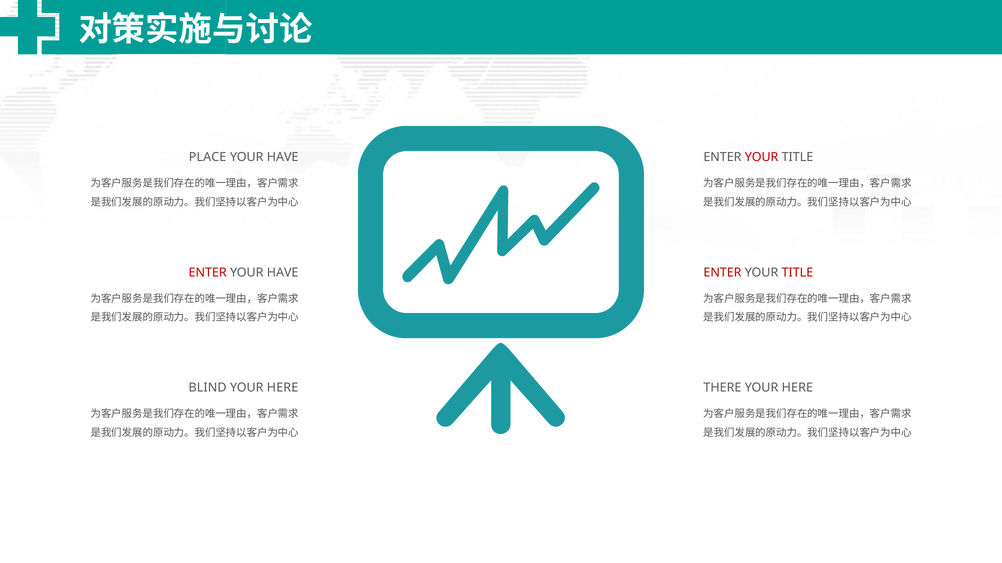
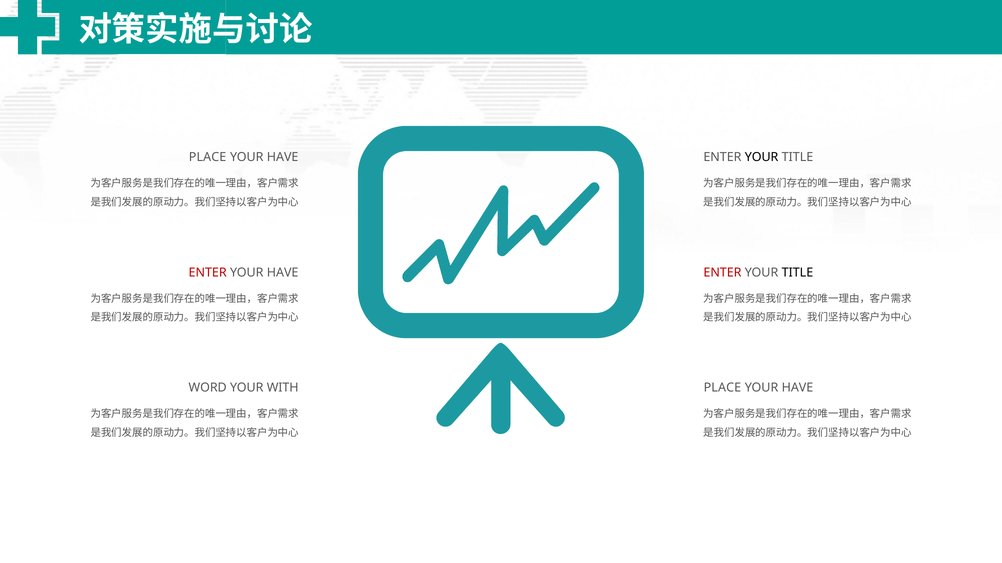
YOUR colour: red -> black (762, 157)
TITLE colour: red -> black (797, 273)
BLIND: BLIND -> WORD (208, 388)
HERE: HERE -> WITH (283, 388)
THERE: THERE -> PLACE (722, 388)
HERE: HERE -> HAVE (797, 388)
